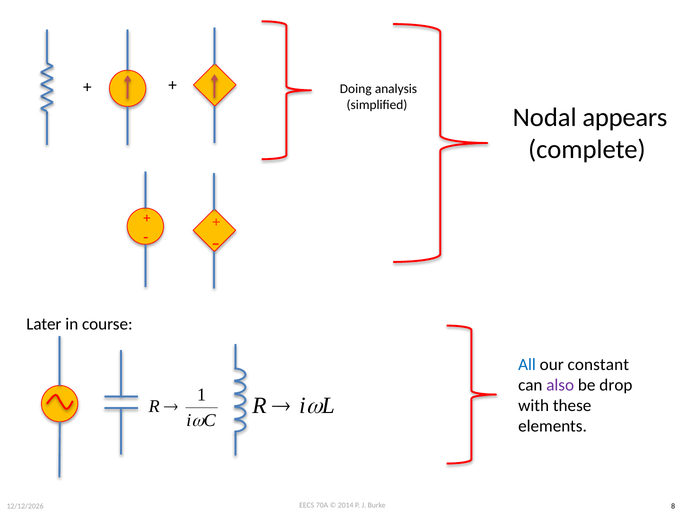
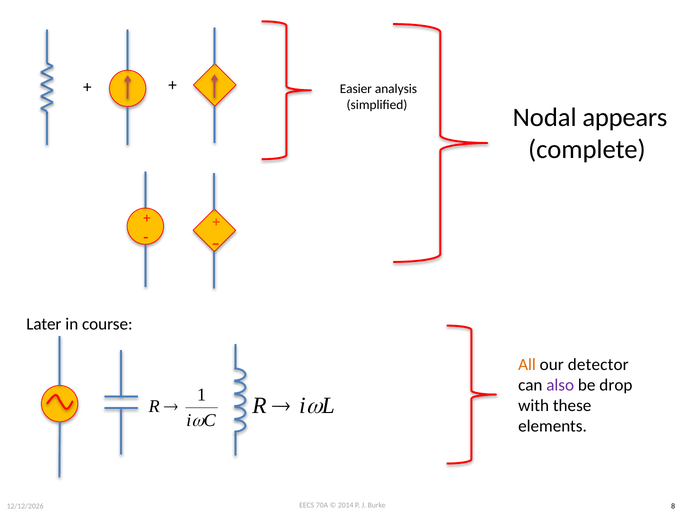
Doing: Doing -> Easier (356, 89)
All colour: blue -> orange (527, 365)
constant: constant -> detector (598, 365)
